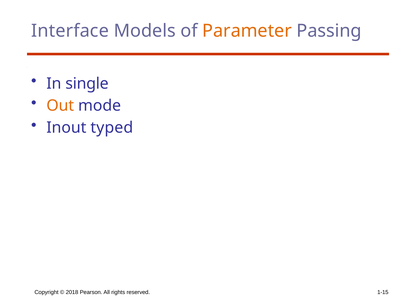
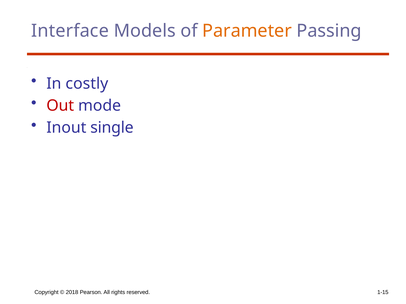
single: single -> costly (87, 84)
Out colour: orange -> red (60, 106)
typed: typed -> single (112, 128)
